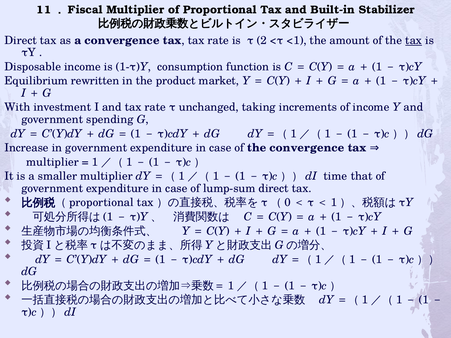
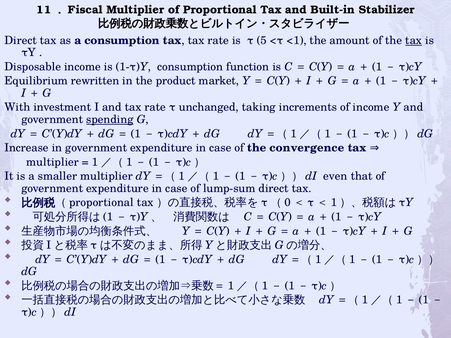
a convergence: convergence -> consumption (122, 40)
2: 2 -> 5 (262, 40)
spending underline: none -> present (110, 120)
time: time -> even (335, 176)
